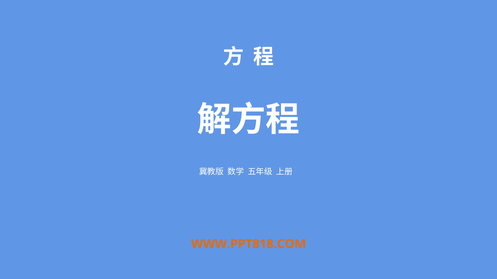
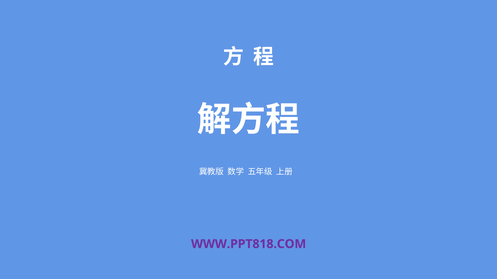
WWW.PPT818.COM colour: orange -> purple (249, 244)
